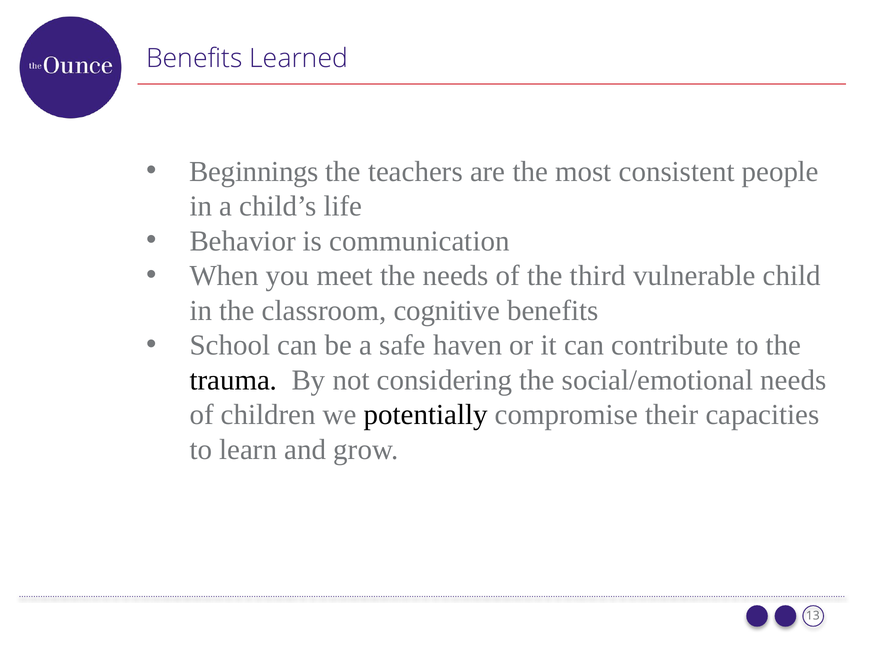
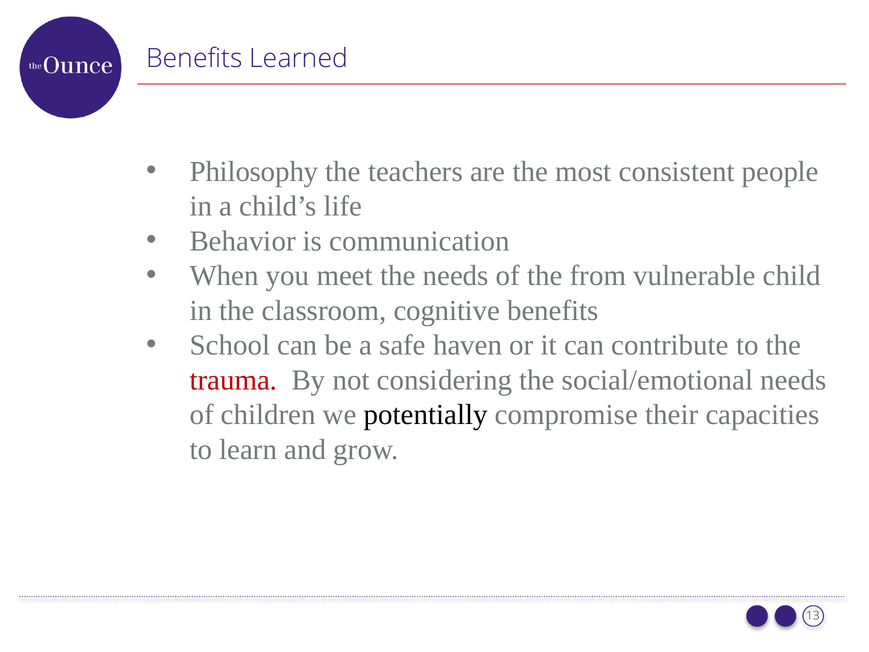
Beginnings: Beginnings -> Philosophy (254, 171)
third: third -> from (598, 276)
trauma colour: black -> red (233, 380)
